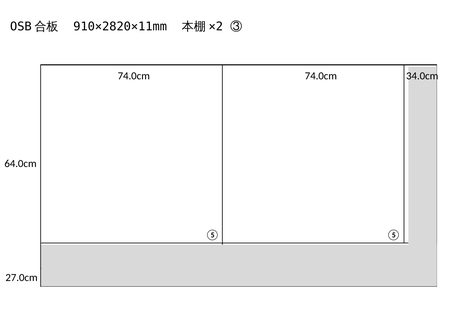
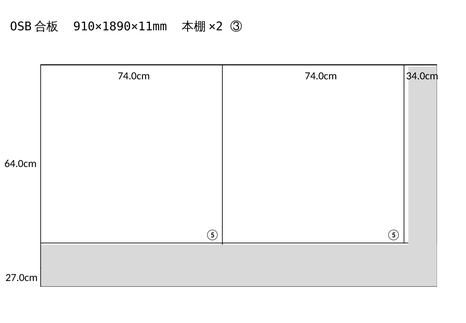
910×2820×11mm: 910×2820×11mm -> 910×1890×11mm (120, 26)
